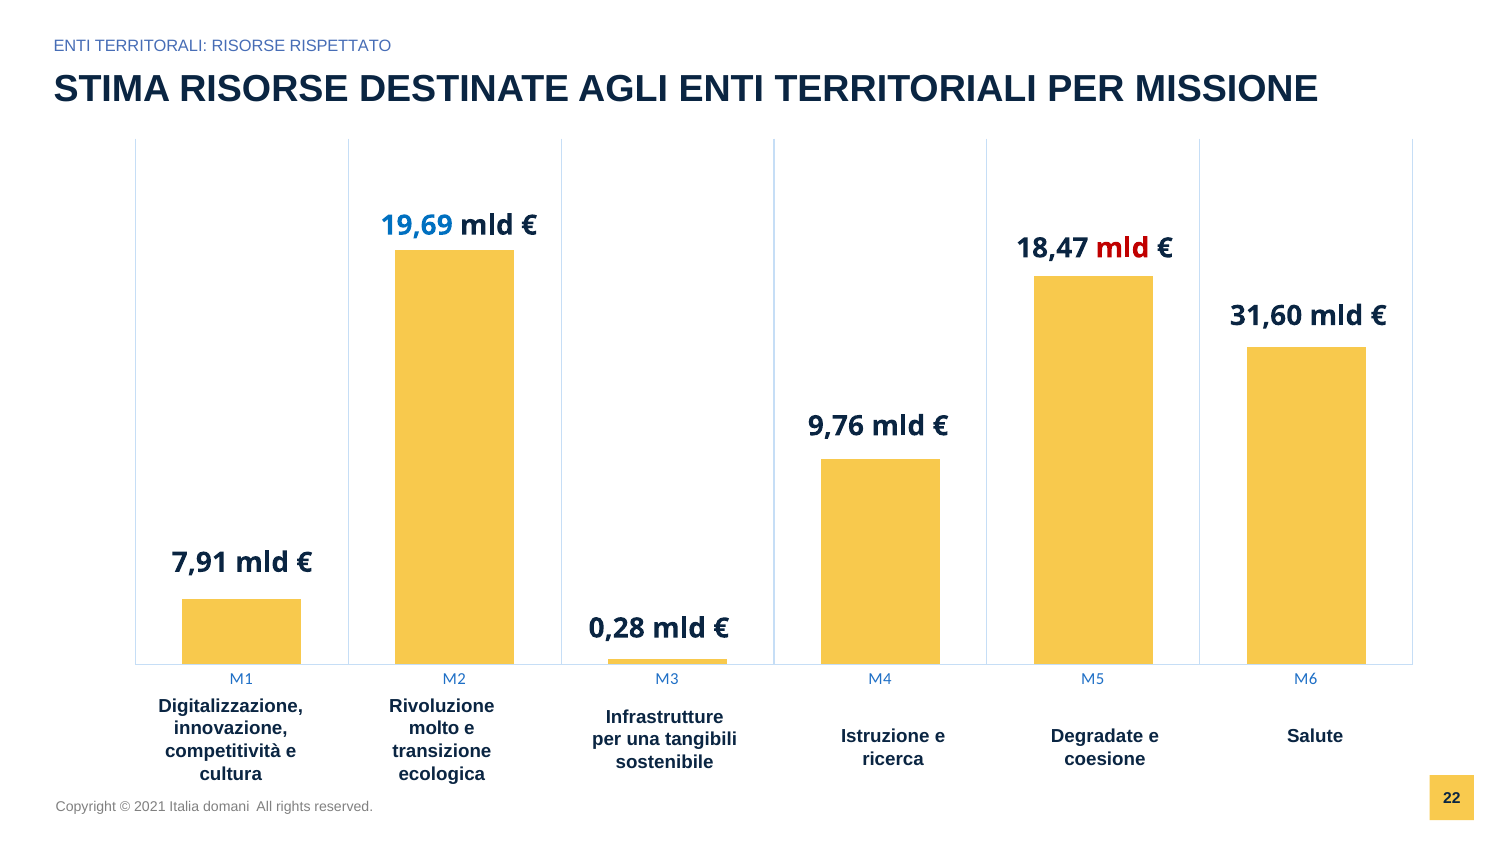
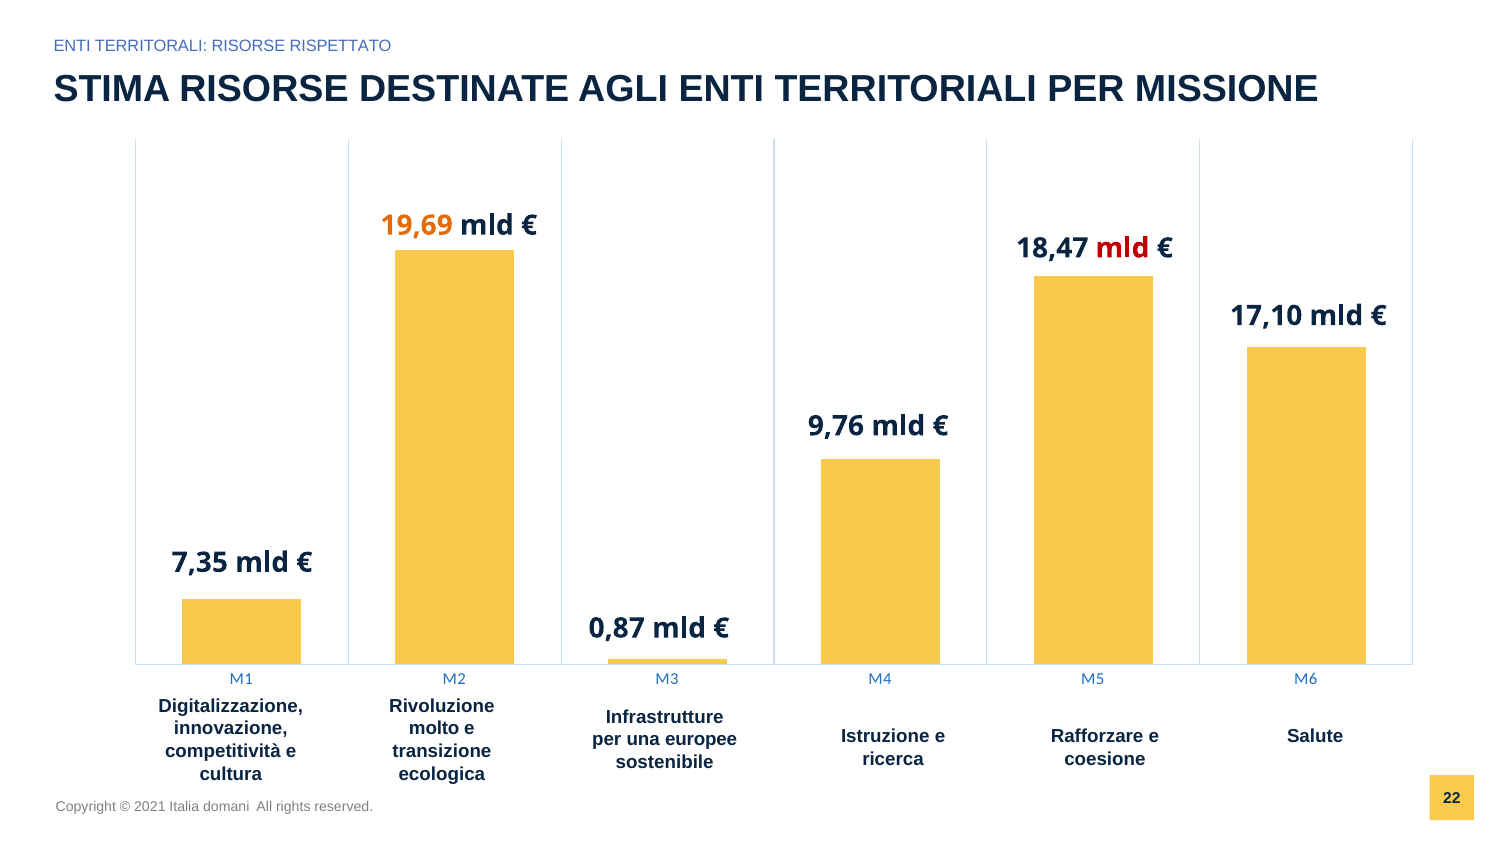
19,69 colour: blue -> orange (417, 225)
31,60: 31,60 -> 17,10 (1266, 316)
7,91: 7,91 -> 7,35 (200, 563)
0,28: 0,28 -> 0,87 (617, 628)
Degradate: Degradate -> Rafforzare (1097, 736)
tangibili: tangibili -> europee (701, 740)
